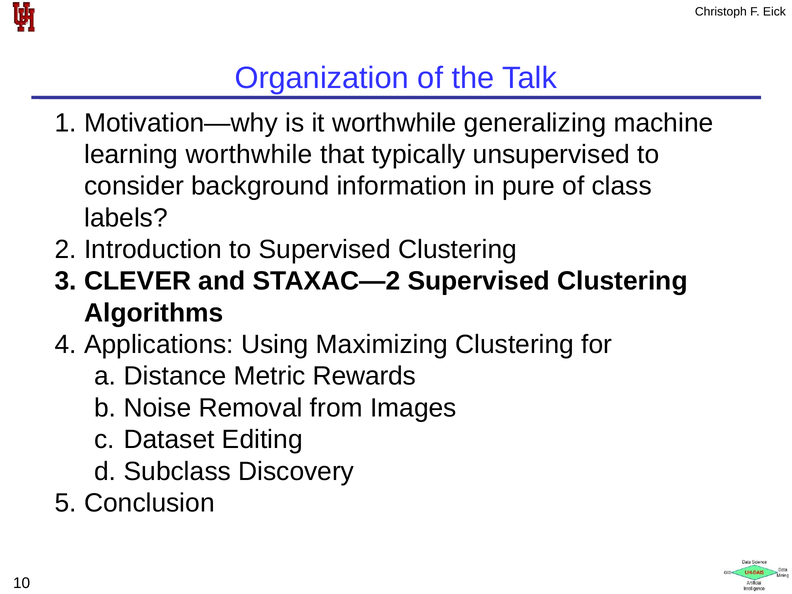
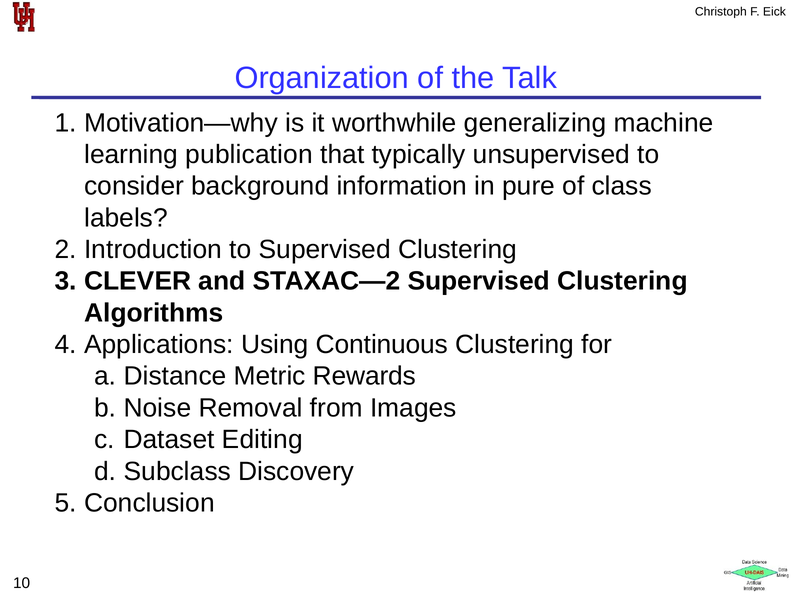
learning worthwhile: worthwhile -> publication (249, 155)
Maximizing: Maximizing -> Continuous (382, 345)
